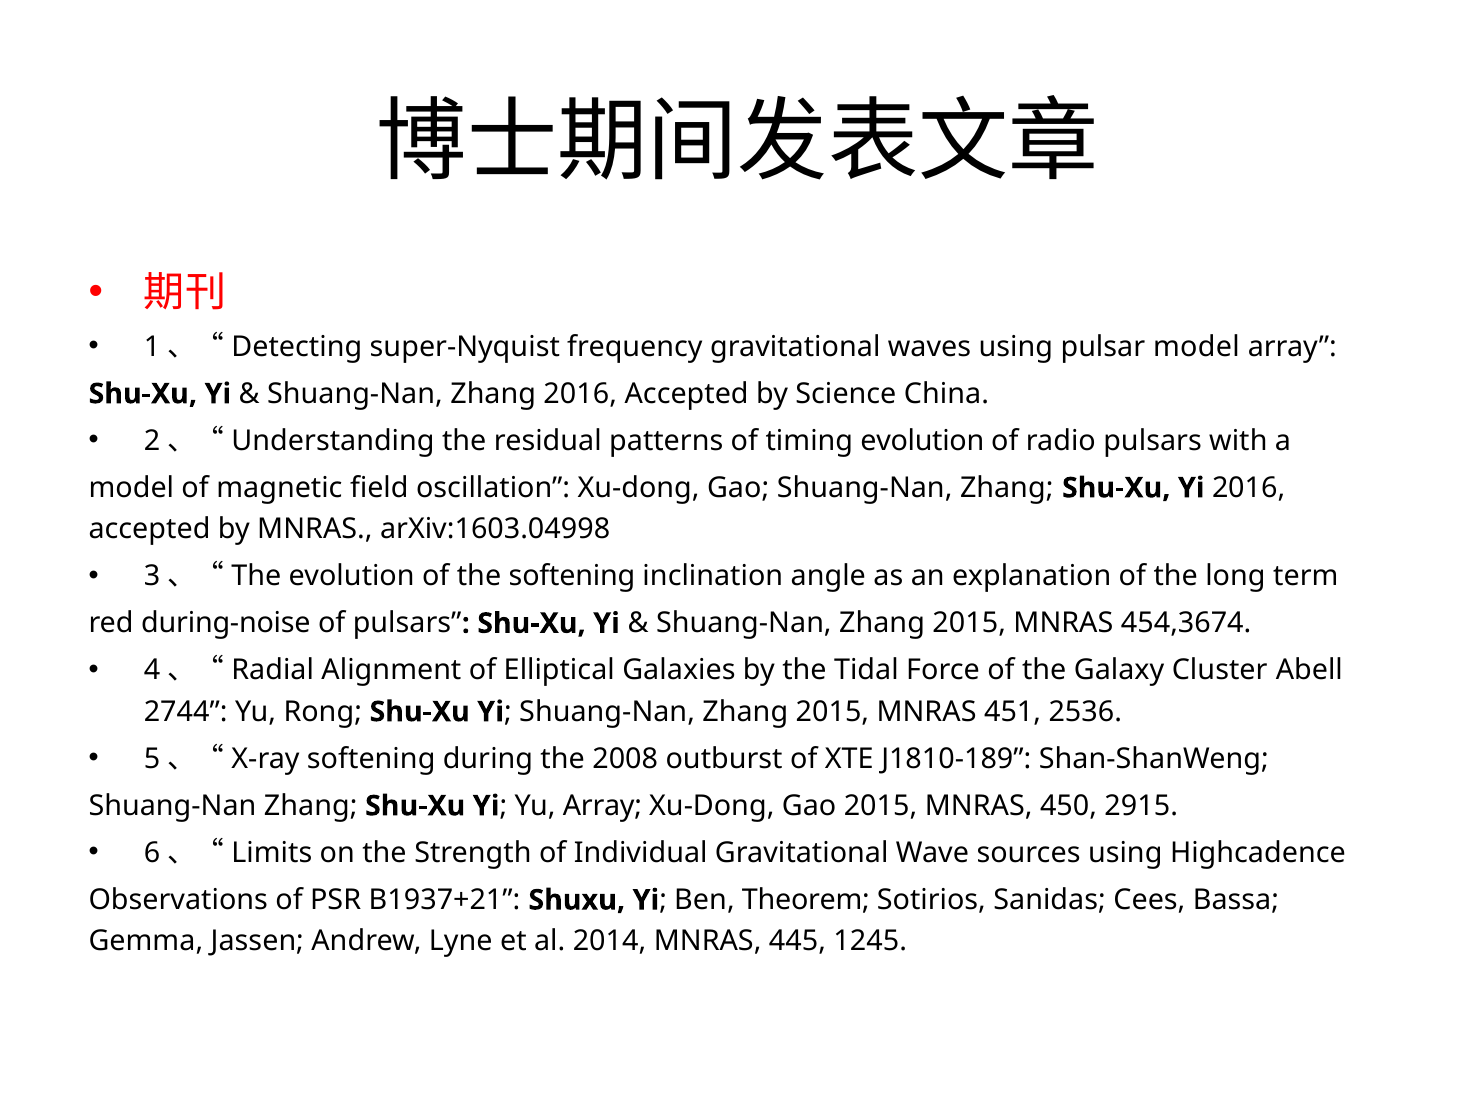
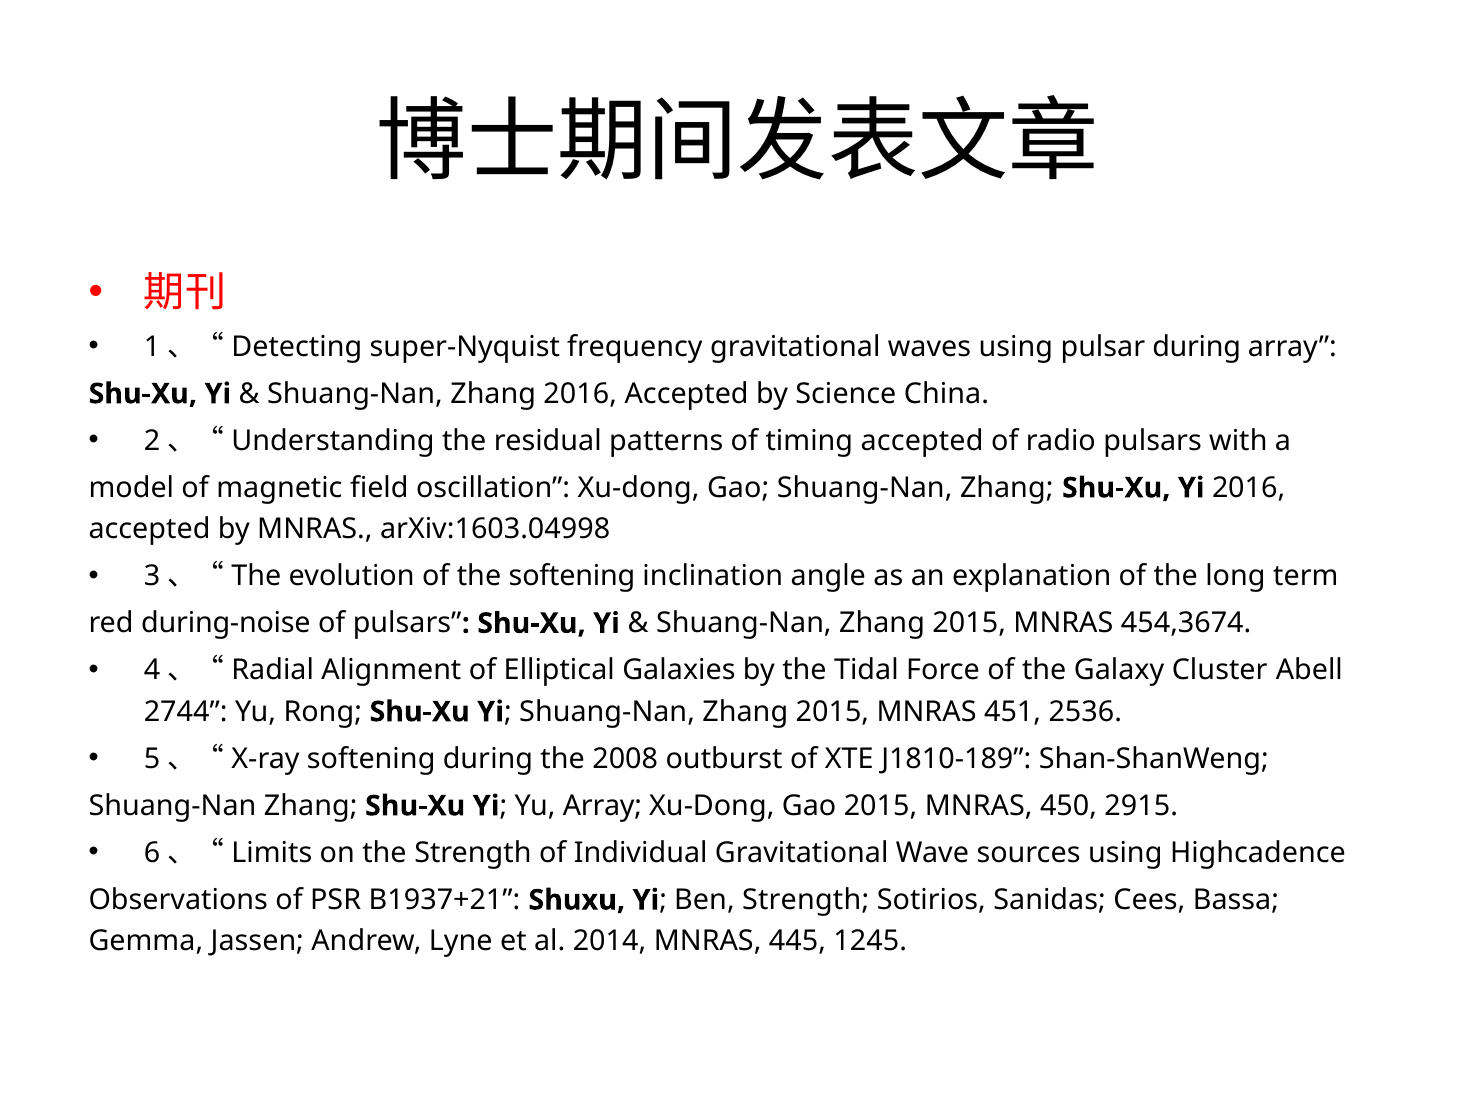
pulsar model: model -> during (1197, 347)
timing evolution: evolution -> accepted (922, 441)
Ben Theorem: Theorem -> Strength (806, 900)
